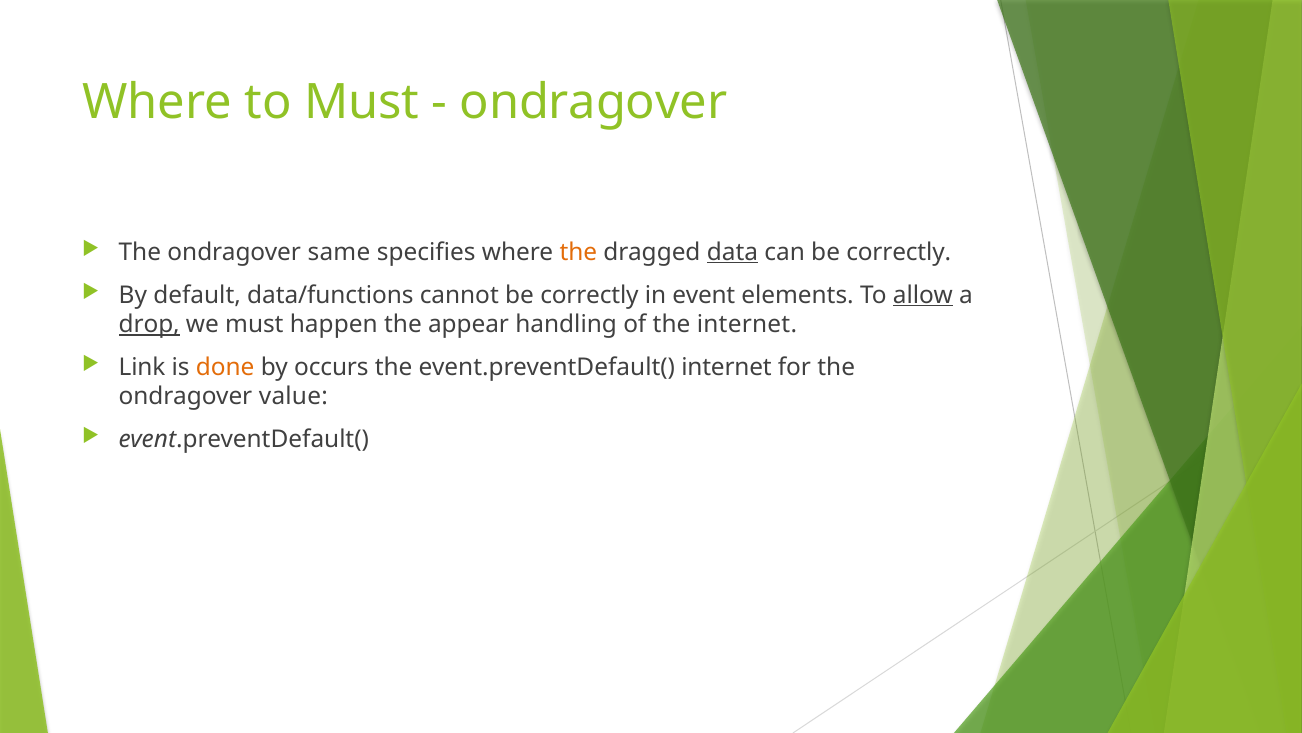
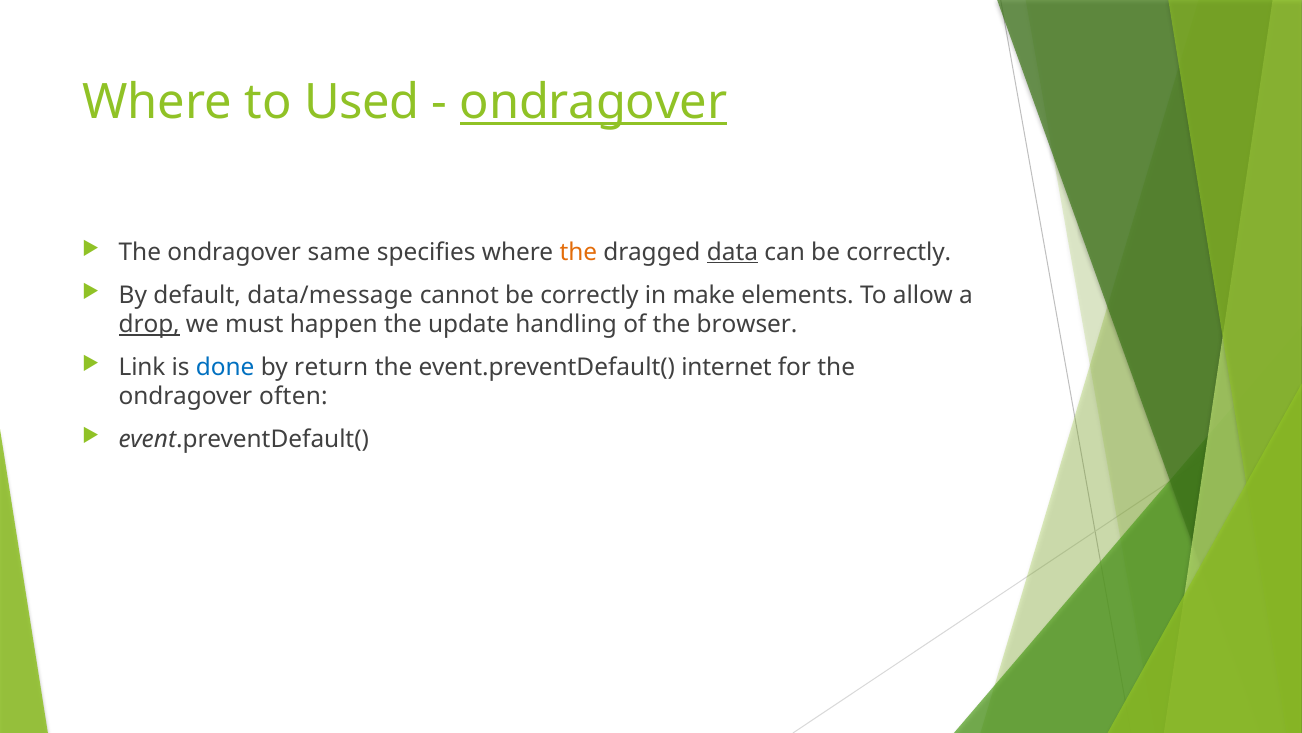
to Must: Must -> Used (362, 103)
ondragover underline: none -> present (594, 103)
data/functions: data/functions -> data/message (330, 295)
event: event -> make (704, 295)
allow underline: present -> none (923, 295)
appear: appear -> update (469, 324)
the internet: internet -> browser (747, 324)
done colour: orange -> blue (225, 367)
occurs: occurs -> return (331, 367)
value: value -> often (293, 396)
